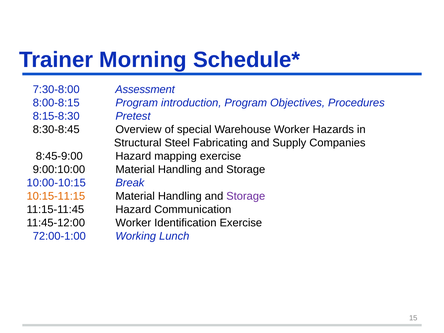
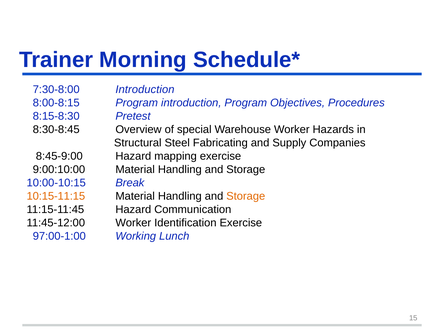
7:30-8:00 Assessment: Assessment -> Introduction (145, 90)
Storage colour: purple -> orange (246, 196)
72:00-1:00: 72:00-1:00 -> 97:00-1:00 (59, 236)
